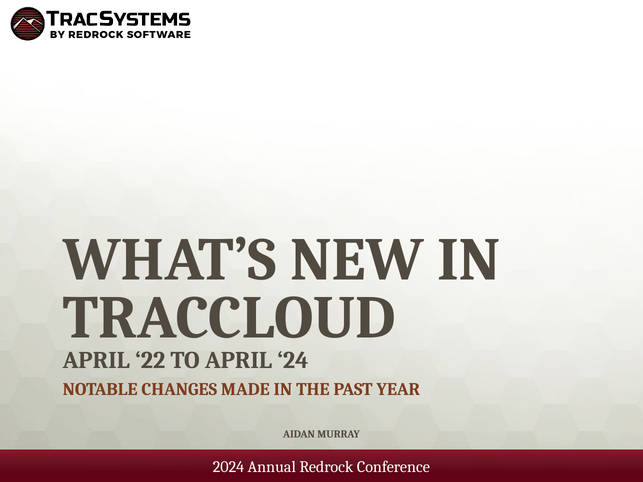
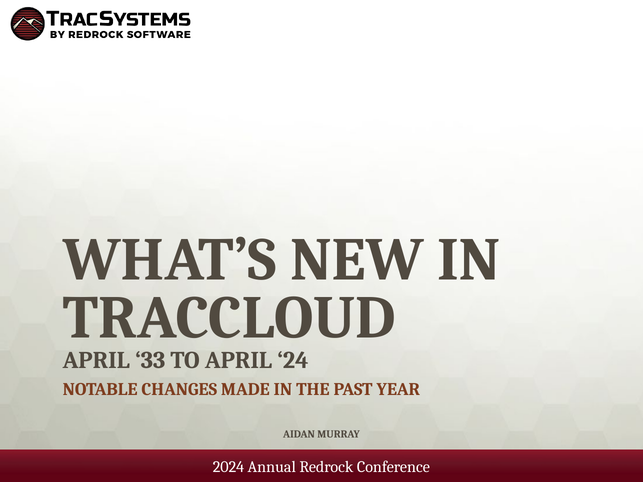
22: 22 -> 33 (150, 360)
